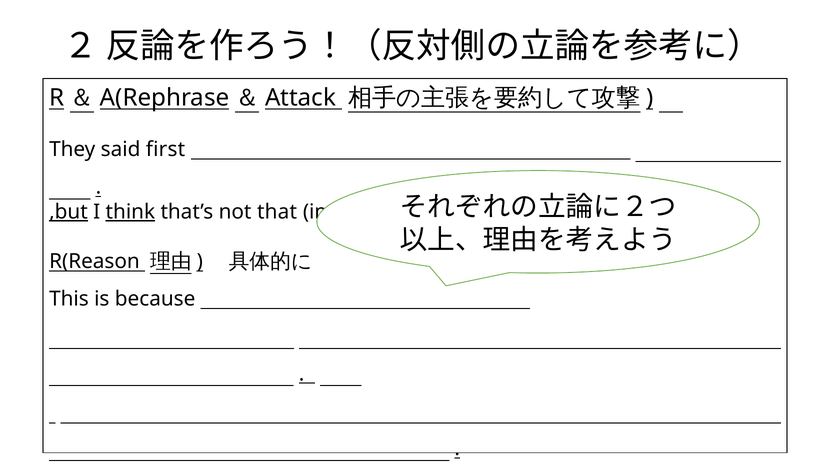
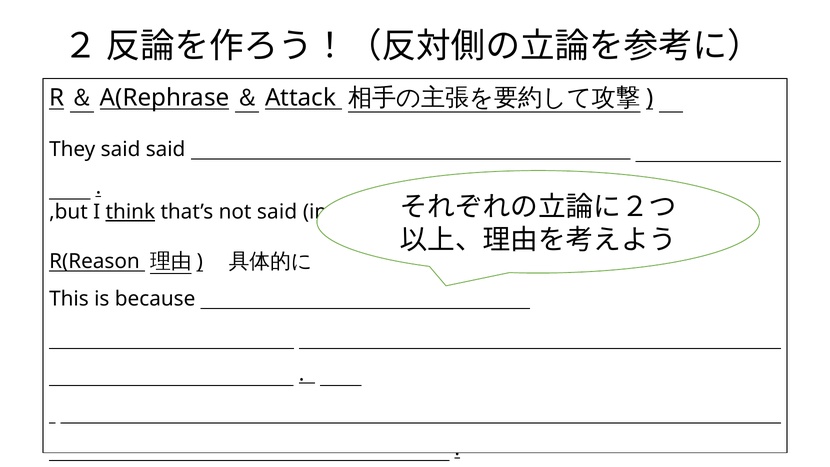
said first: first -> said (166, 149)
,but underline: present -> none (68, 212)
not that: that -> said (277, 212)
